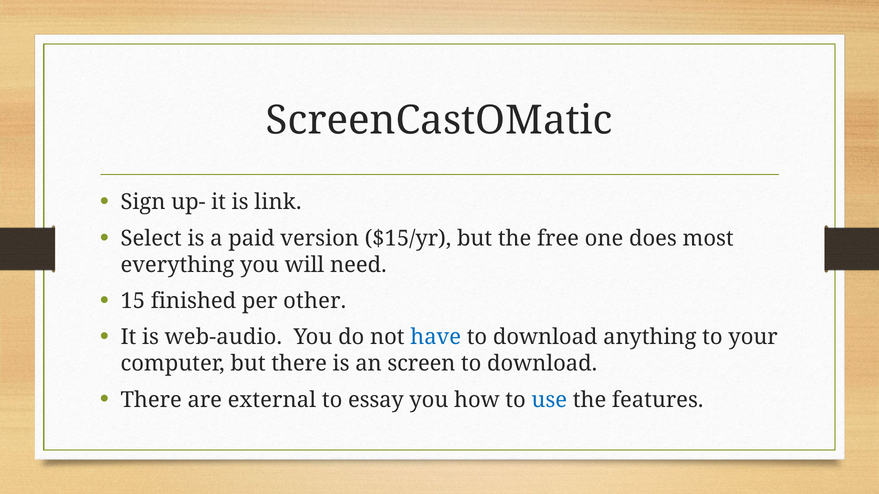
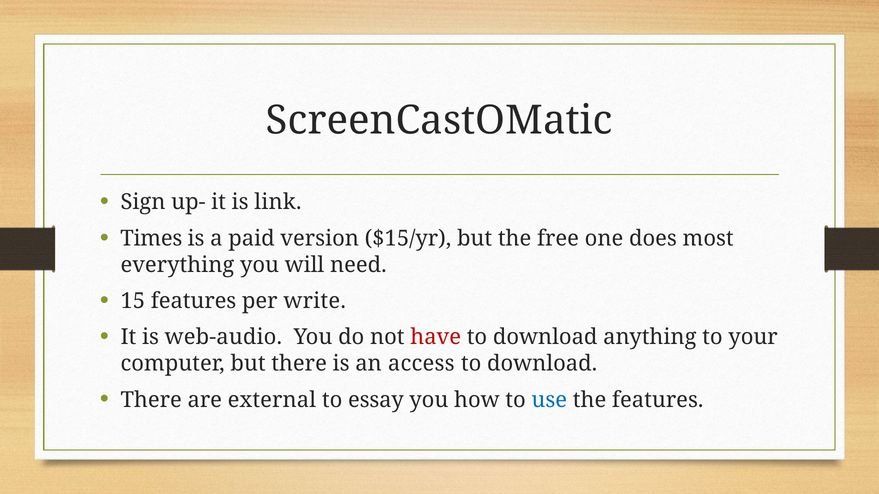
Select: Select -> Times (151, 239)
15 finished: finished -> features (194, 301)
other: other -> write (315, 301)
have colour: blue -> red (436, 338)
screen: screen -> access (421, 364)
